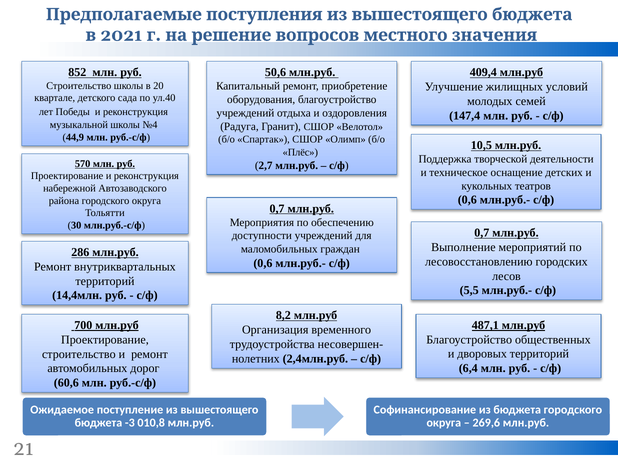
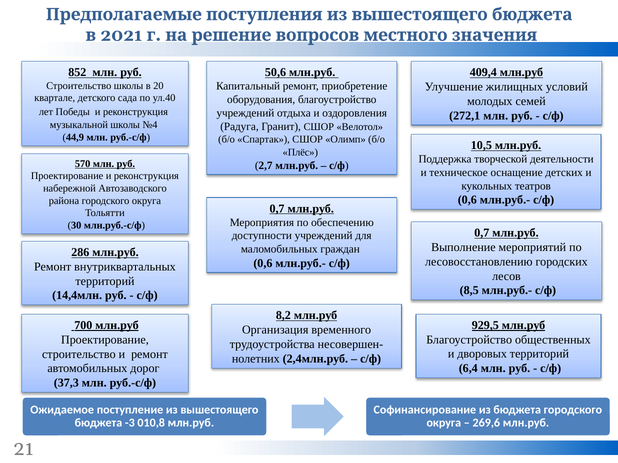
147,4: 147,4 -> 272,1 (465, 116)
5,5: 5,5 -> 8,5 (469, 291)
487,1: 487,1 -> 929,5 (485, 326)
60,6: 60,6 -> 37,3 (66, 383)
